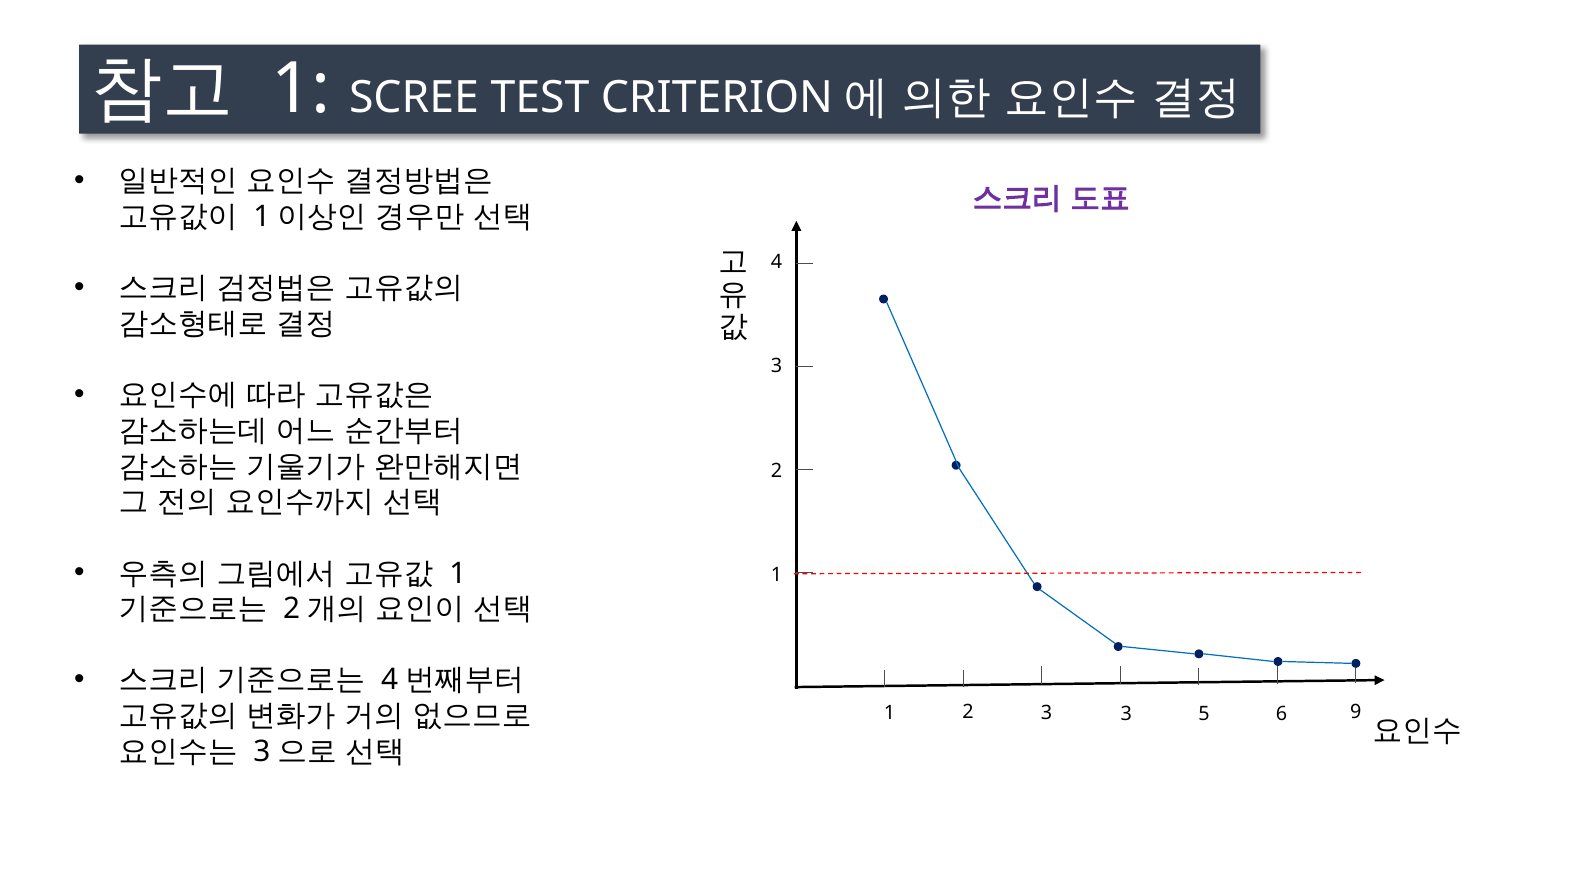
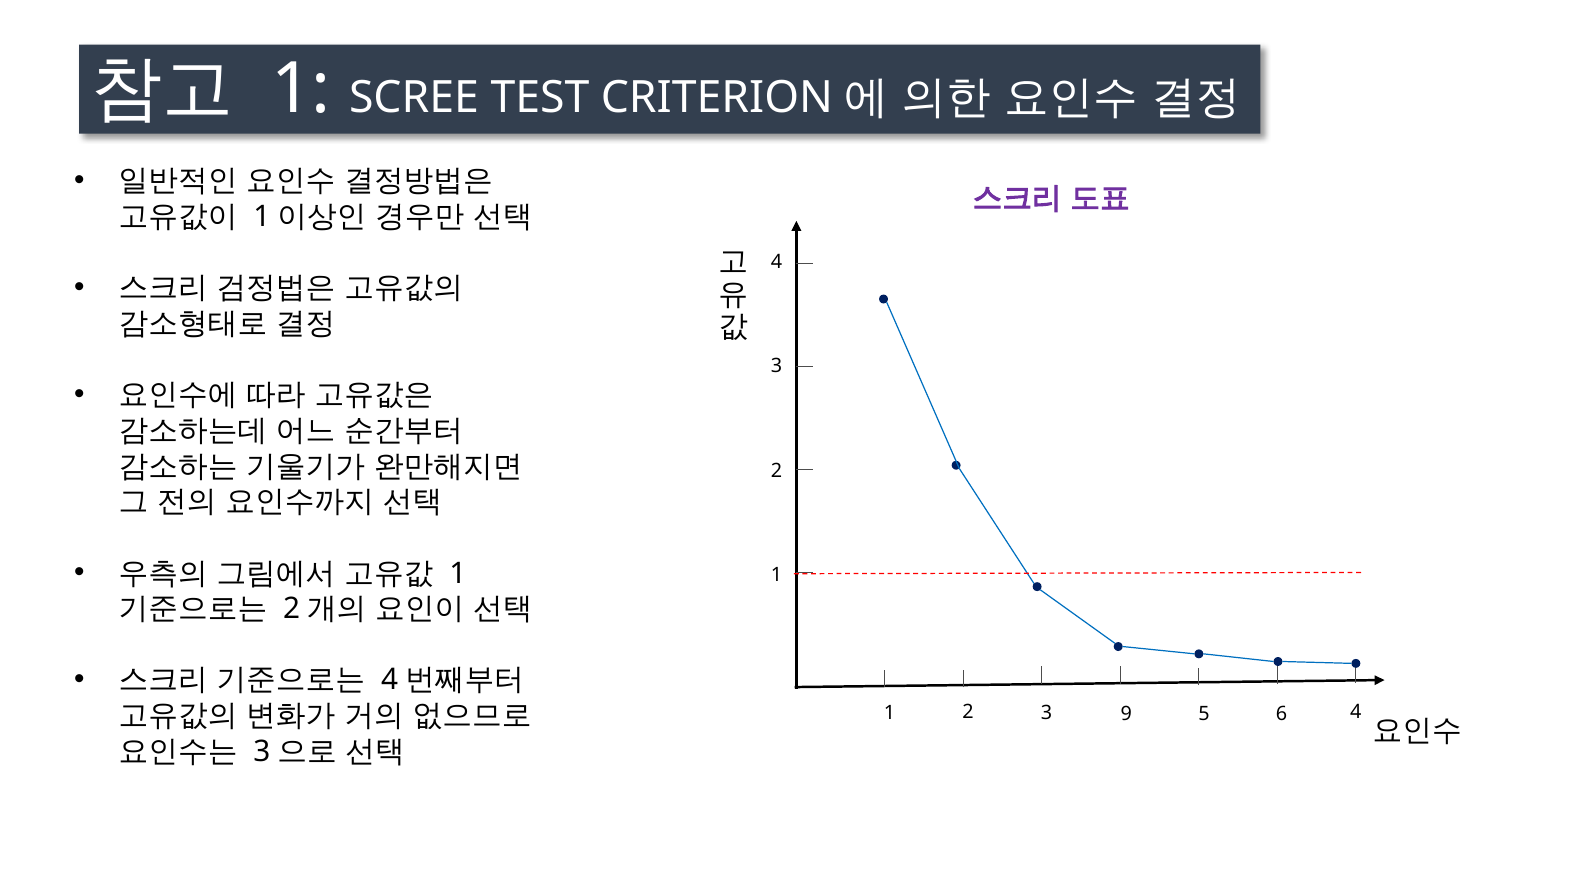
3 3: 3 -> 9 (1126, 714)
6 9: 9 -> 4 (1356, 713)
